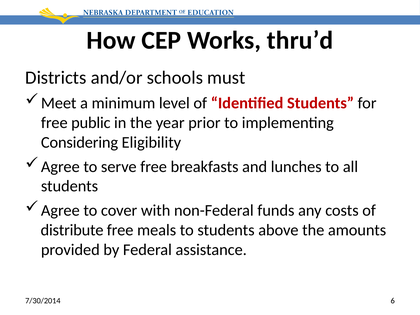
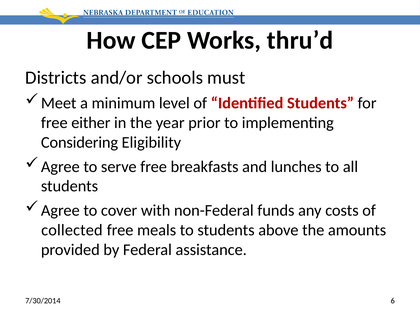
public: public -> either (91, 123)
distribute: distribute -> collected (72, 230)
